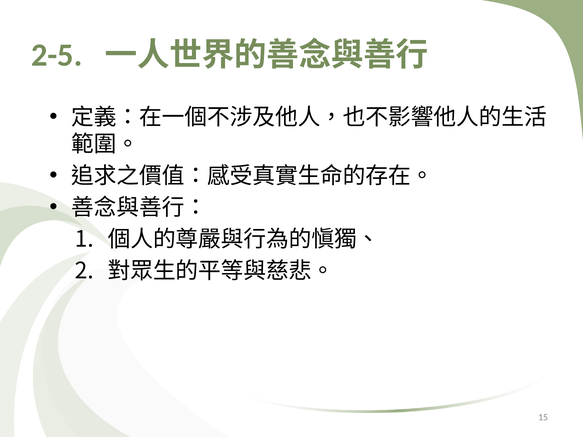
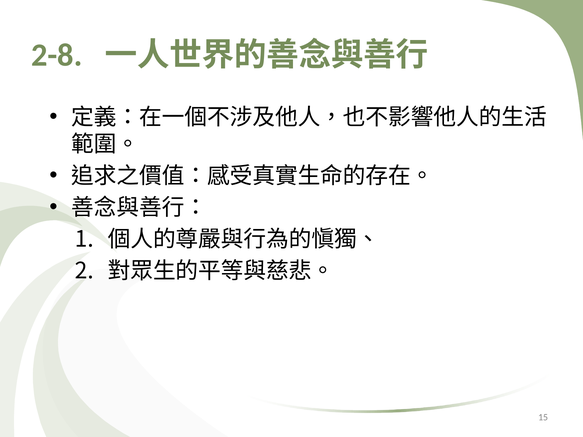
2-5: 2-5 -> 2-8 (57, 55)
